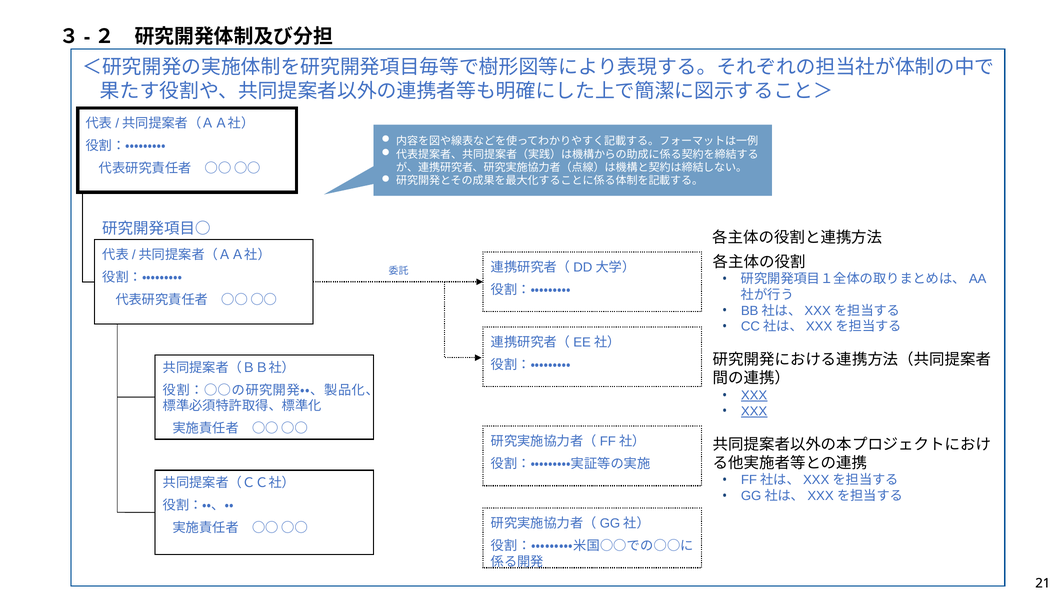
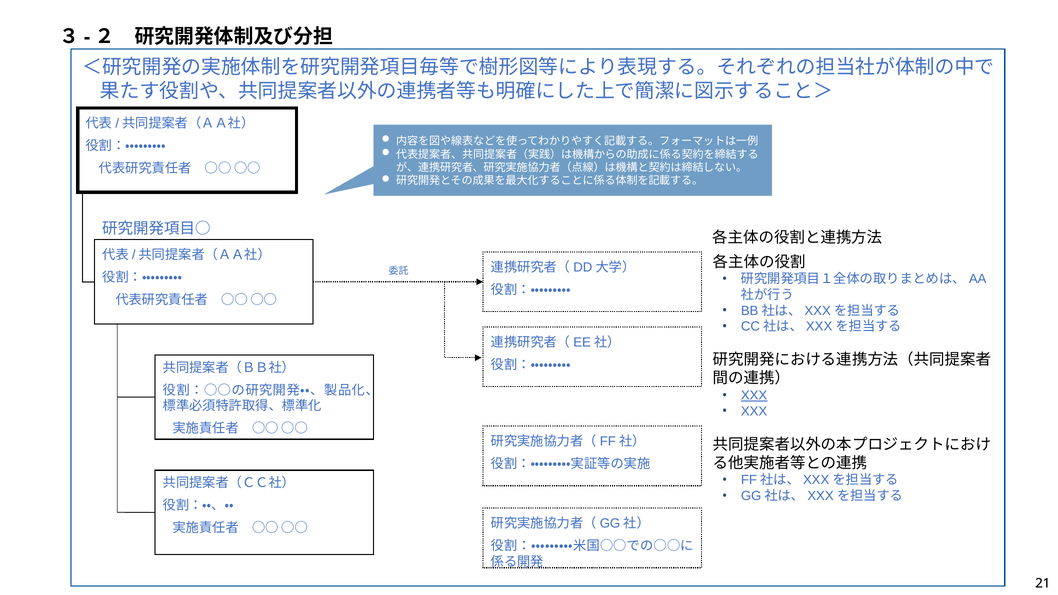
XXX underline: present -> none (754, 411)
